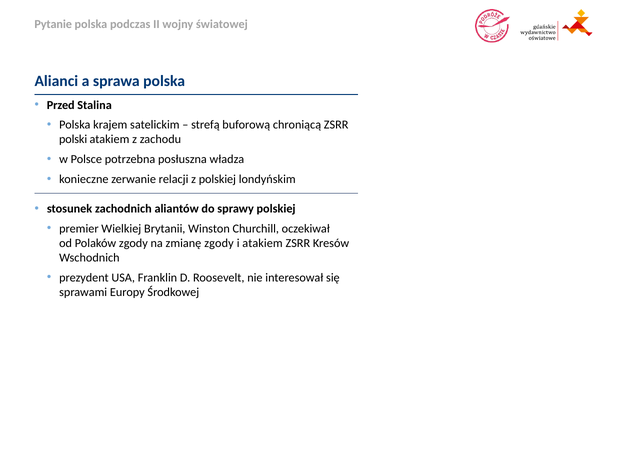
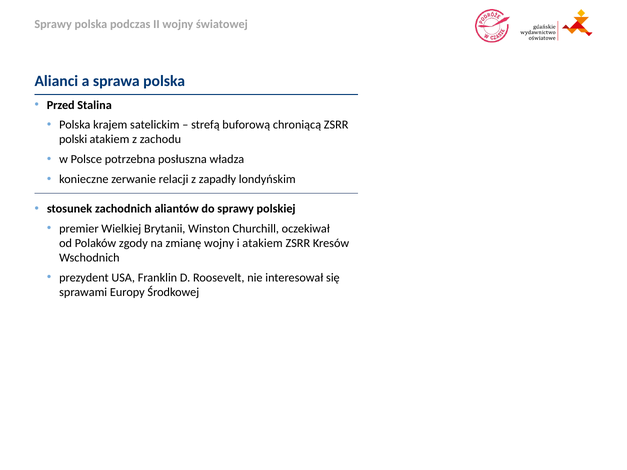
Pytanie: Pytanie -> Sprawy (53, 24)
z polskiej: polskiej -> zapadły (217, 179)
zmianę zgody: zgody -> wojny (219, 243)
